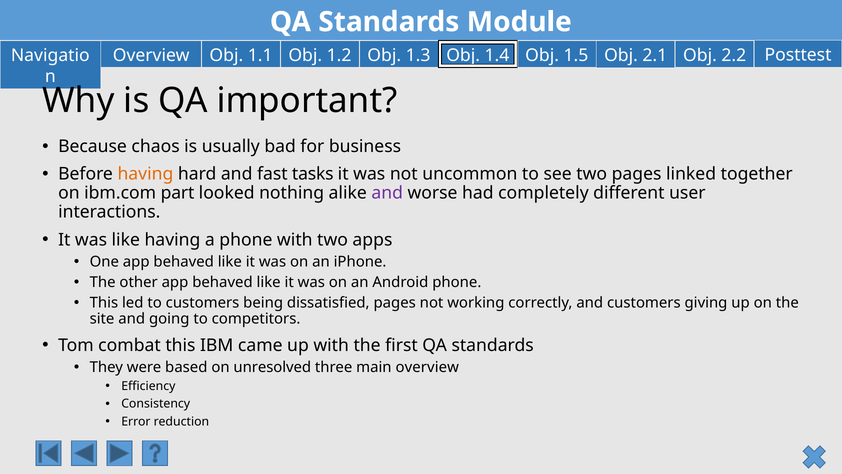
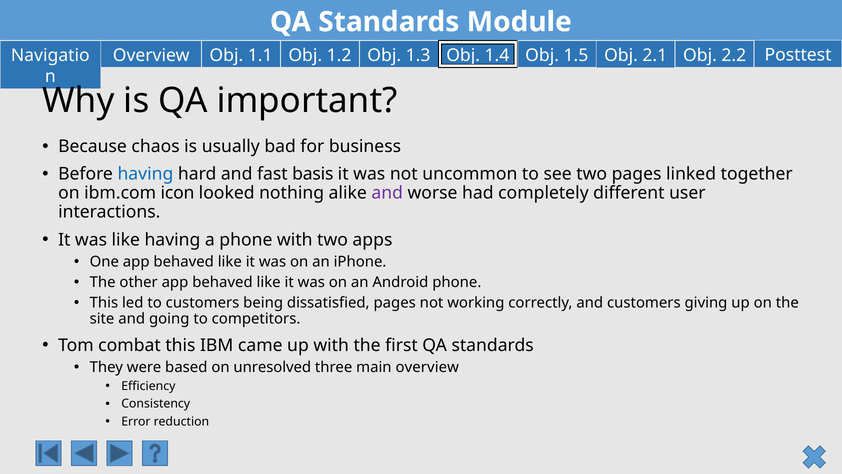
having colour: orange -> blue (145, 174)
tasks: tasks -> basis (313, 174)
part: part -> icon (178, 193)
